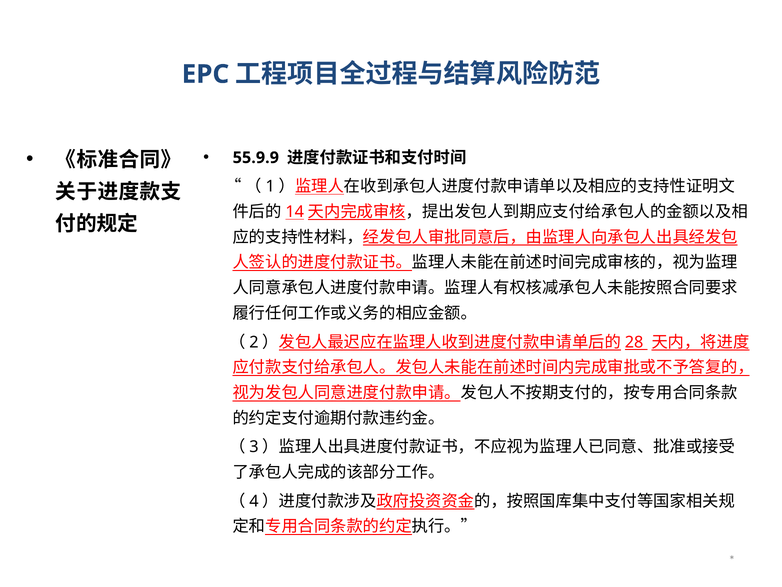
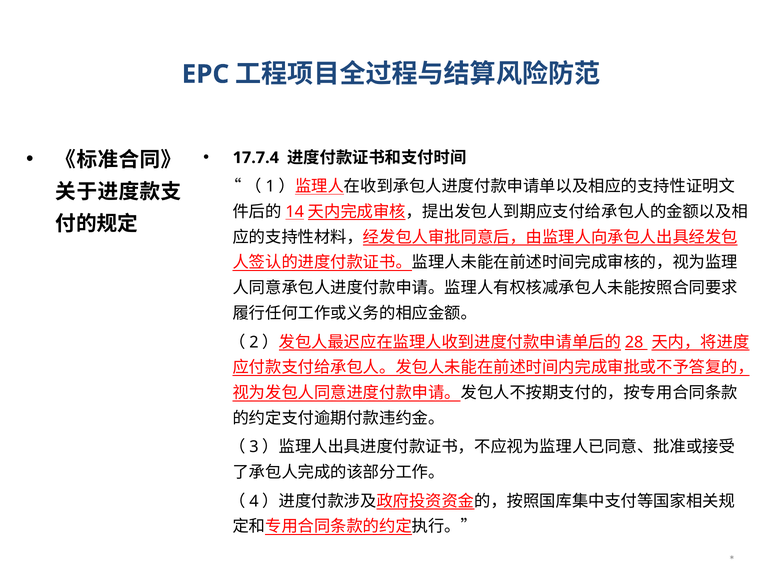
55.9.9: 55.9.9 -> 17.7.4 (256, 158)
